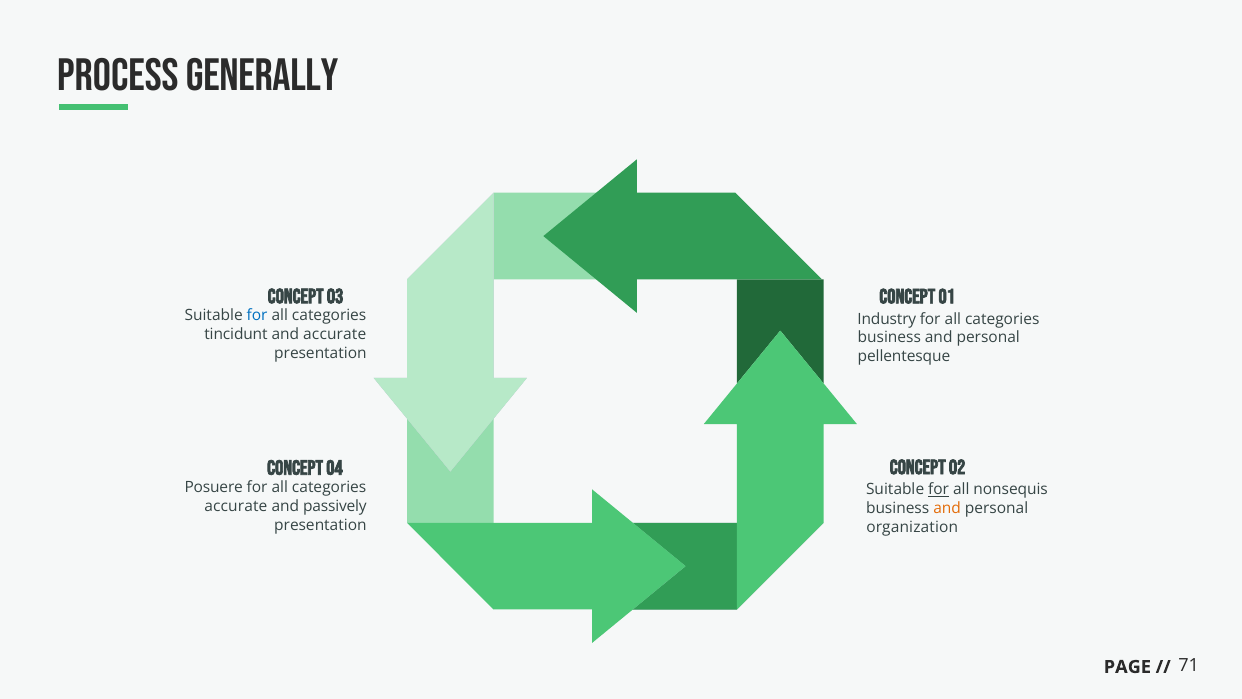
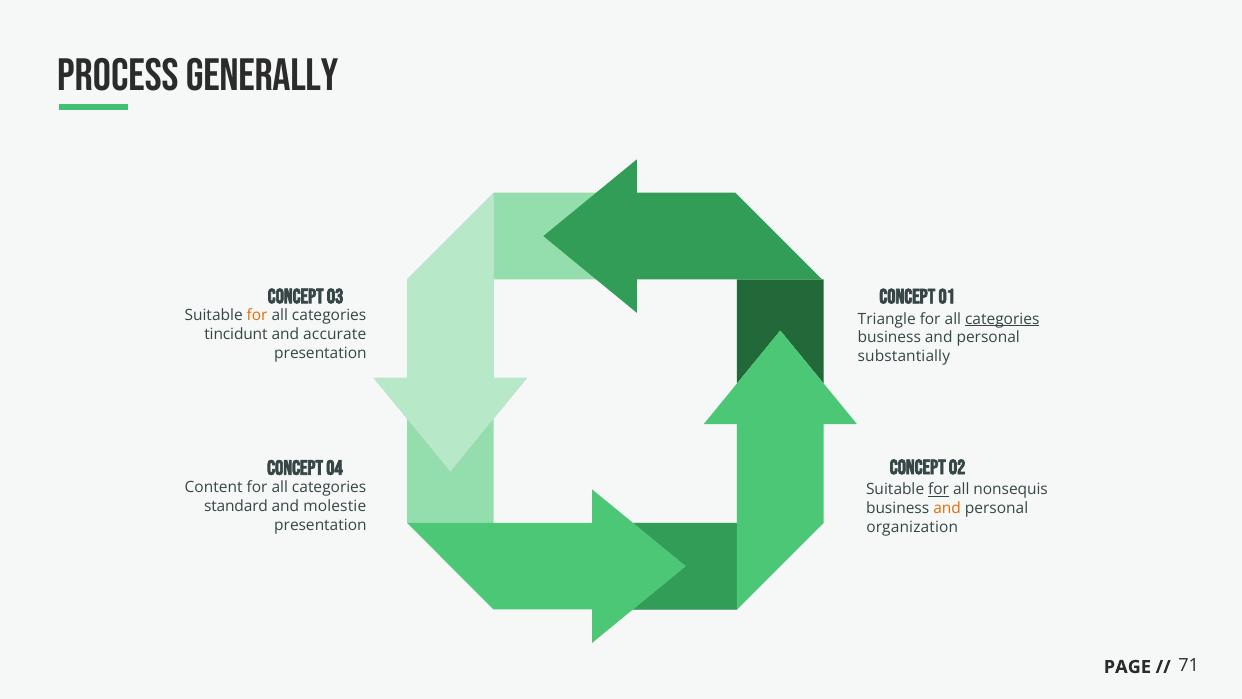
for colour: blue -> orange (257, 316)
Industry: Industry -> Triangle (887, 319)
categories underline: none -> present (1002, 319)
pellentesque: pellentesque -> substantially (904, 356)
Posuere: Posuere -> Content (214, 488)
accurate: accurate -> standard (236, 506)
passively: passively -> molestie (335, 506)
